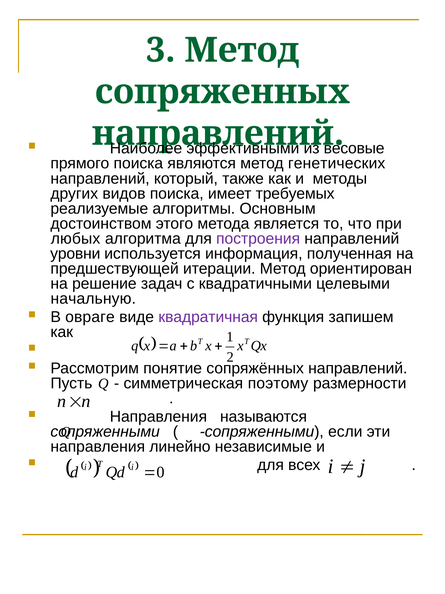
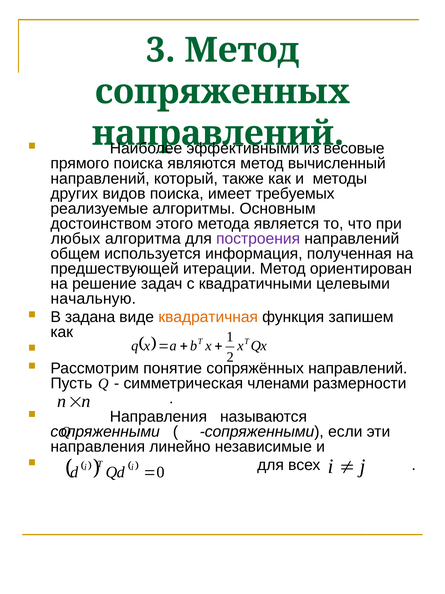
генетических: генетических -> вычисленный (337, 163)
уровни: уровни -> общем (75, 253)
овраге: овраге -> задана (90, 317)
квадратичная colour: purple -> orange (208, 317)
поэтому: поэтому -> членами (278, 383)
